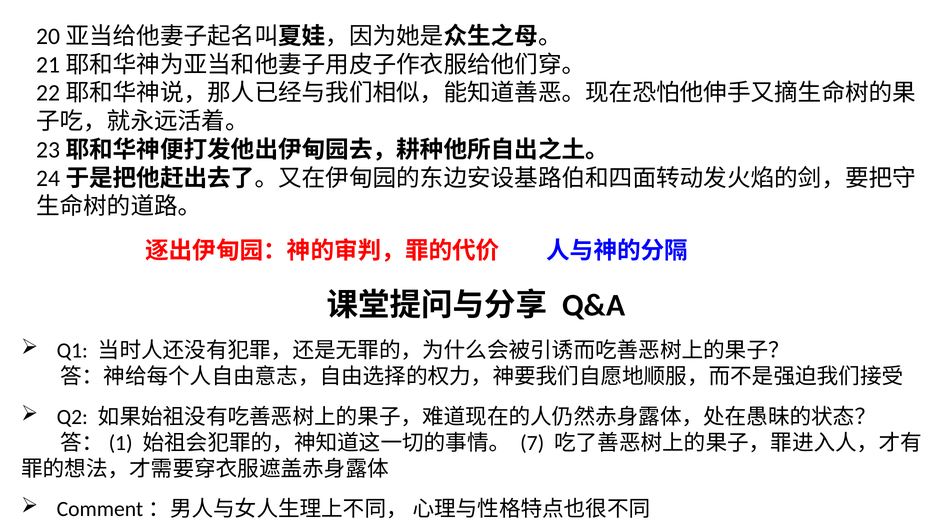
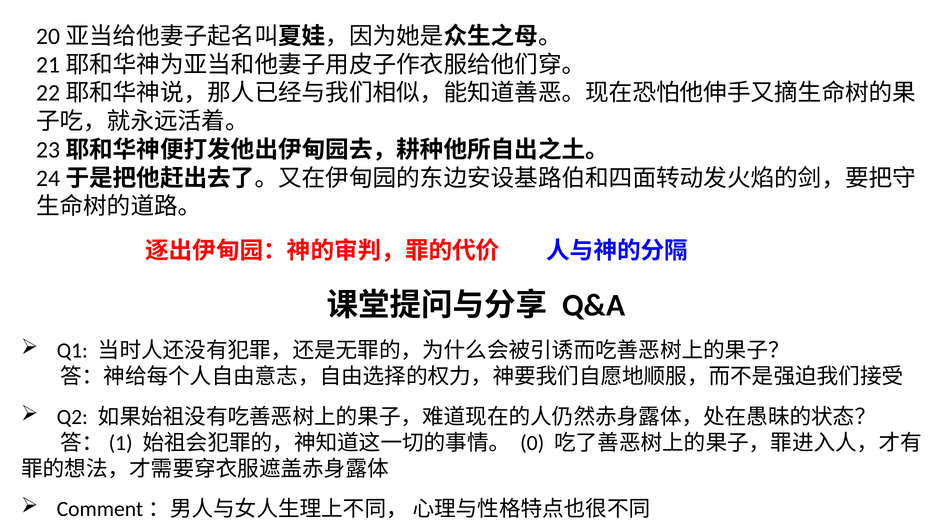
7: 7 -> 0 (532, 443)
